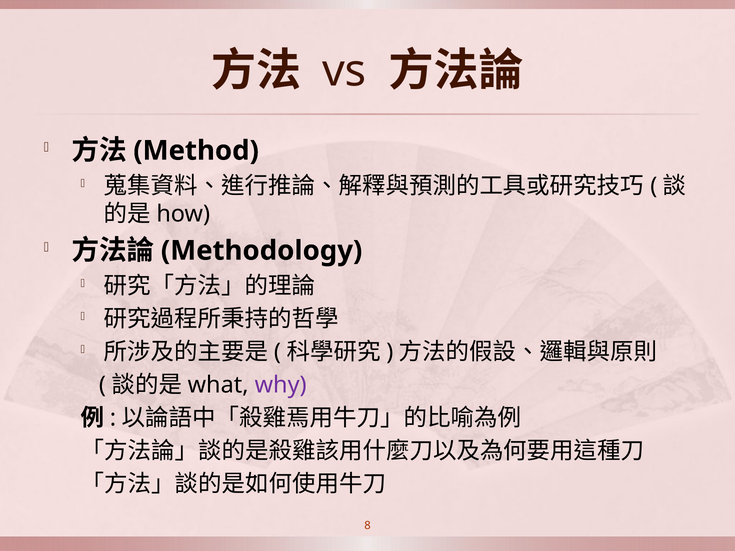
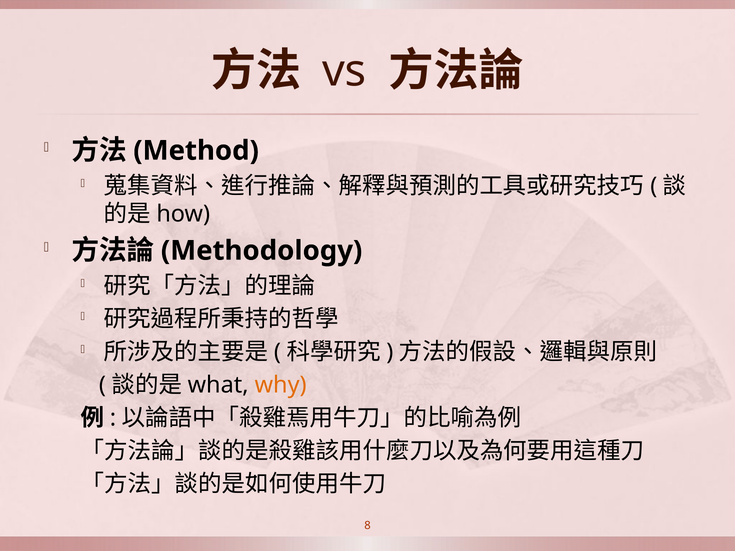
why colour: purple -> orange (281, 385)
